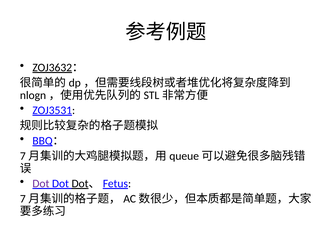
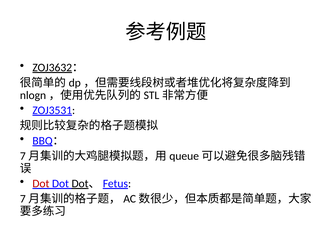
Dot colour: purple -> red (41, 184)
